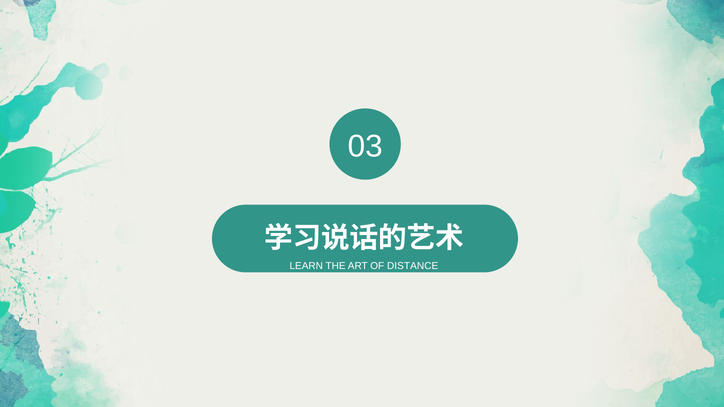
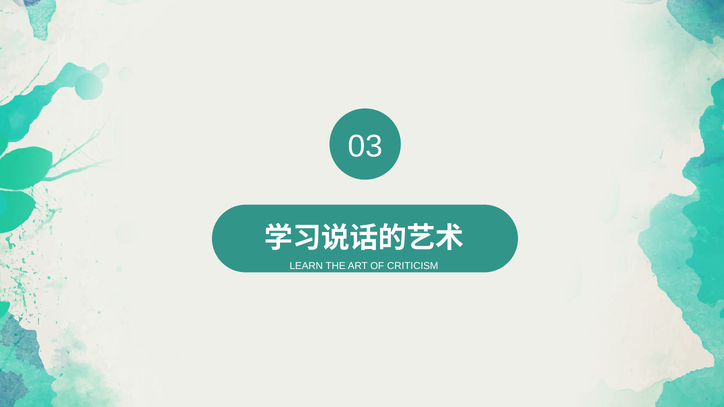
DISTANCE: DISTANCE -> CRITICISM (413, 266)
